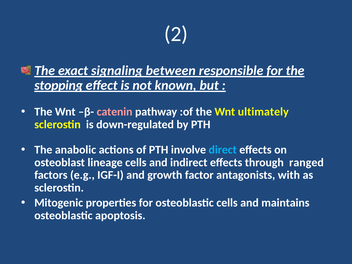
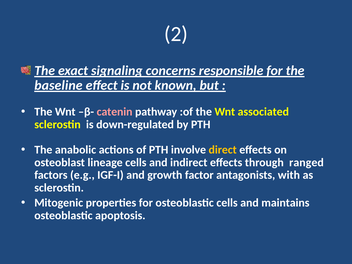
between: between -> concerns (171, 71)
stopping: stopping -> baseline (58, 85)
ultimately: ultimately -> associated (263, 112)
direct colour: light blue -> yellow (223, 150)
